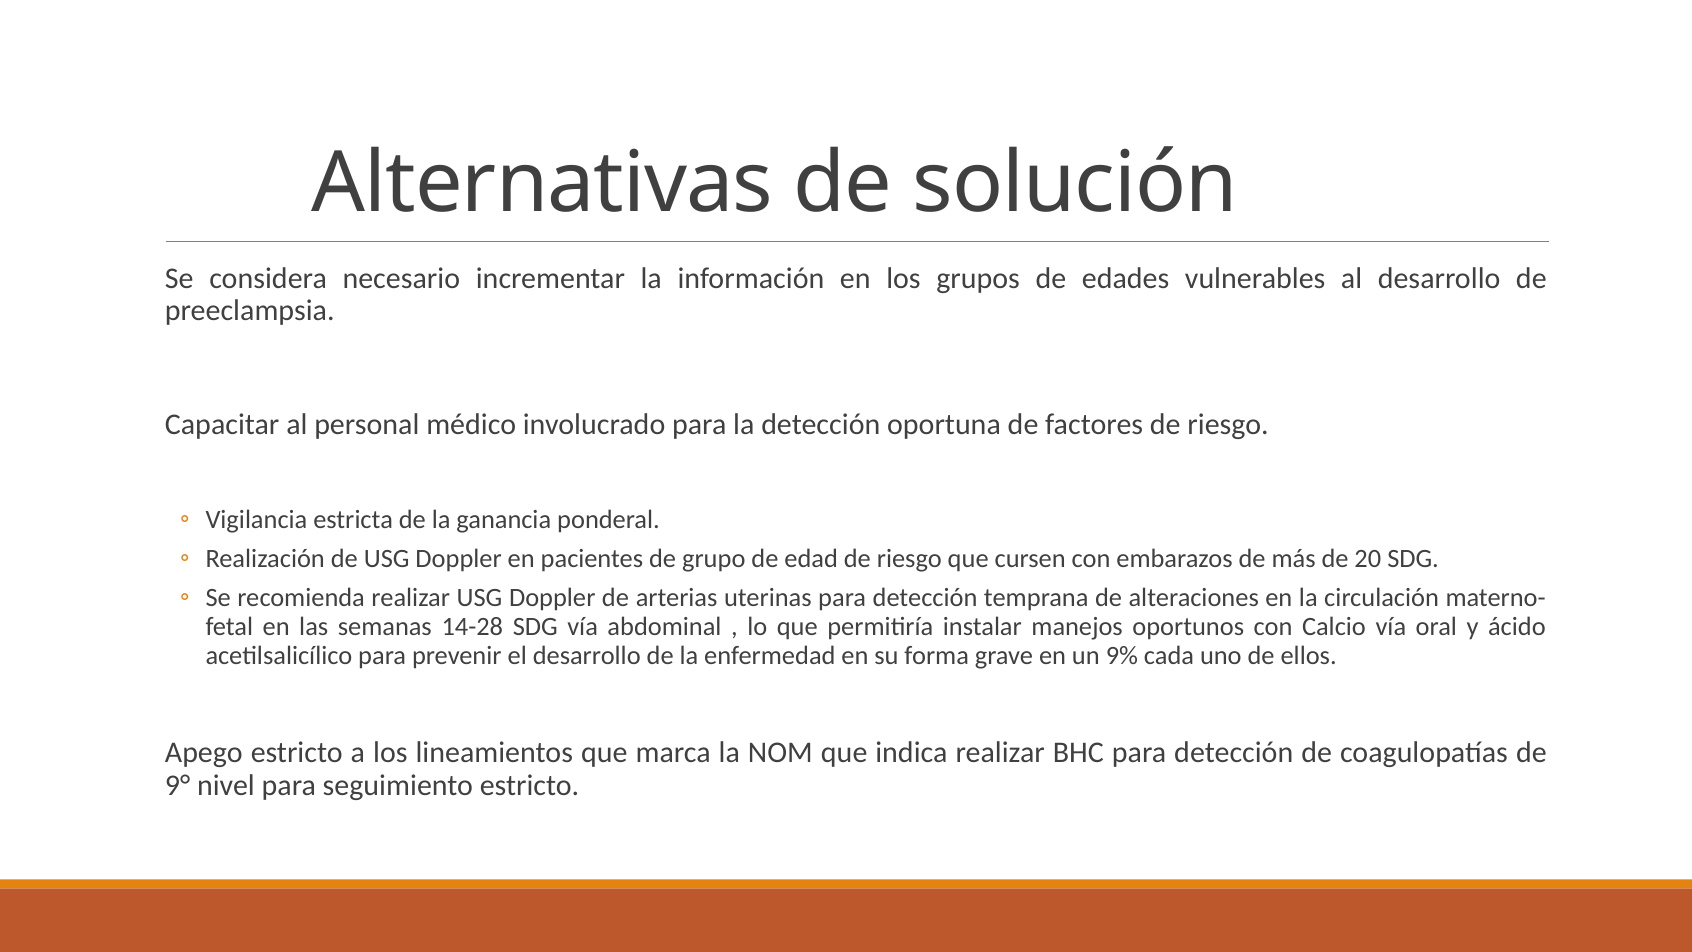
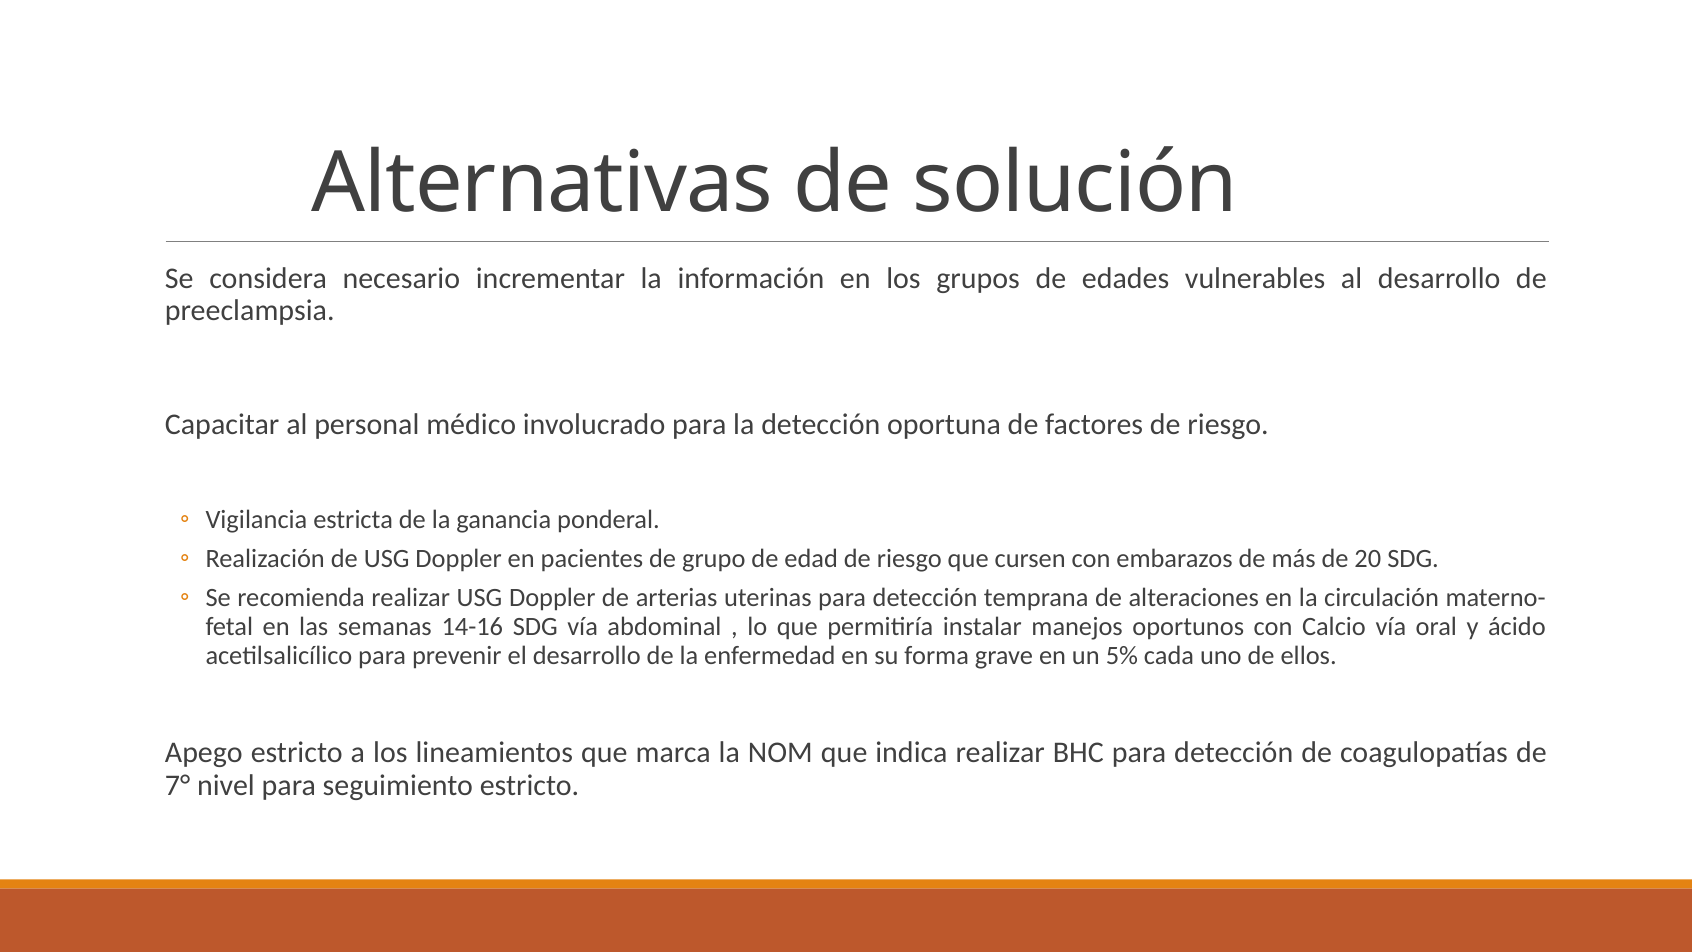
14-28: 14-28 -> 14-16 (472, 627)
9%: 9% -> 5% (1122, 655)
9°: 9° -> 7° (178, 785)
